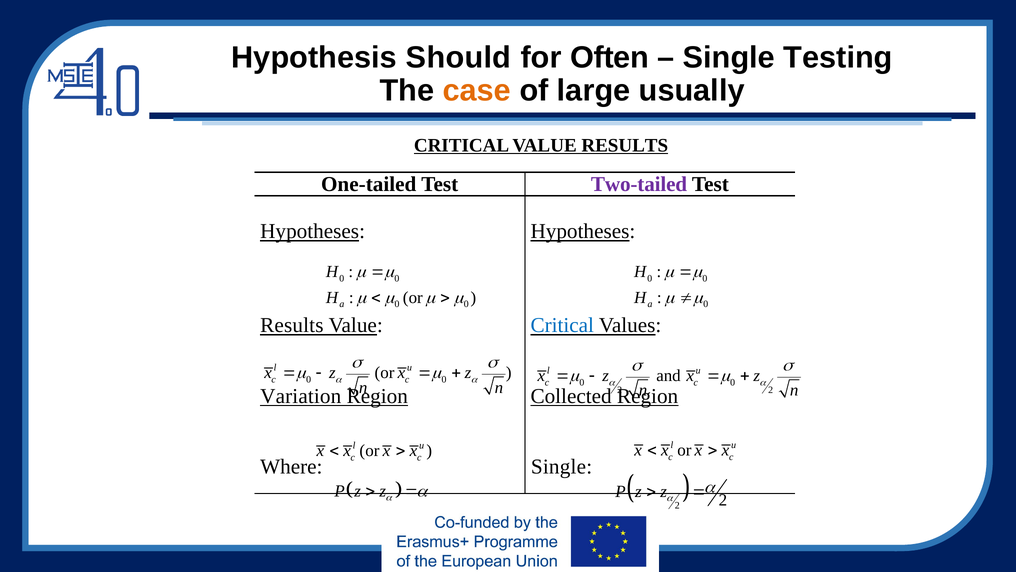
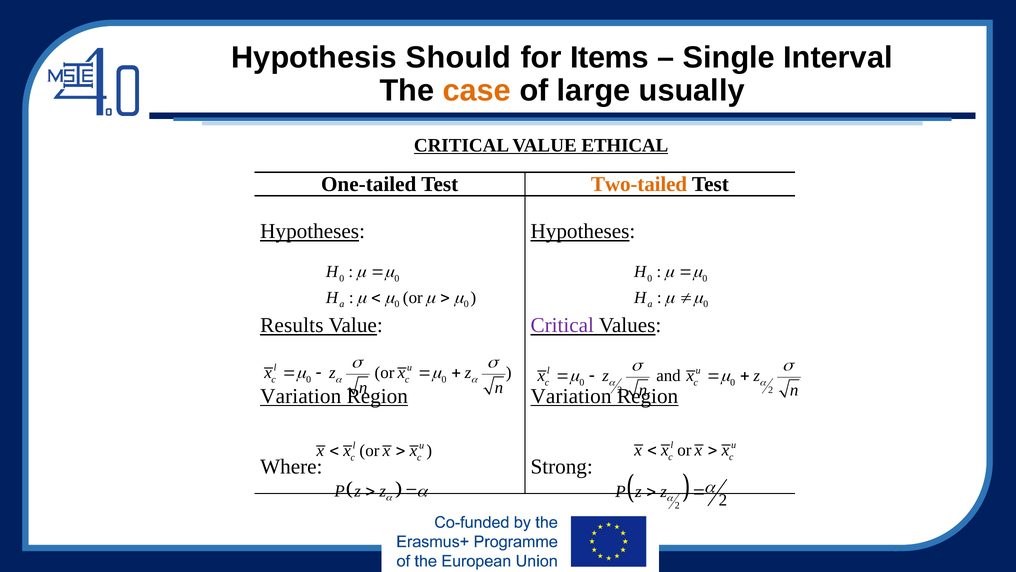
Often: Often -> Items (609, 58)
Testing: Testing -> Interval (838, 58)
VALUE RESULTS: RESULTS -> ETHICAL (625, 145)
Two-tailed colour: purple -> orange (639, 184)
Critical colour: blue -> purple (562, 325)
Collected: Collected -> Variation (571, 396)
Where Single: Single -> Strong (562, 466)
